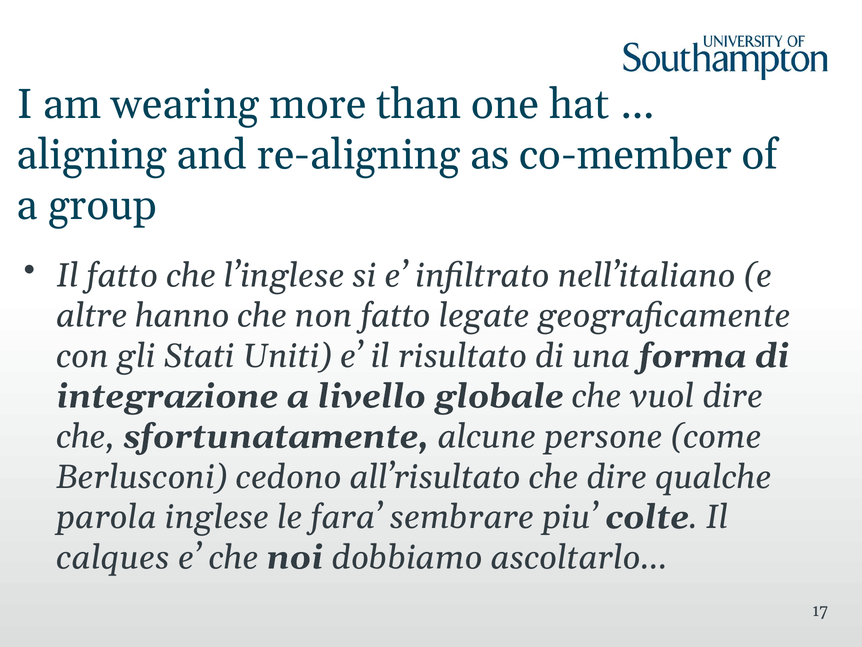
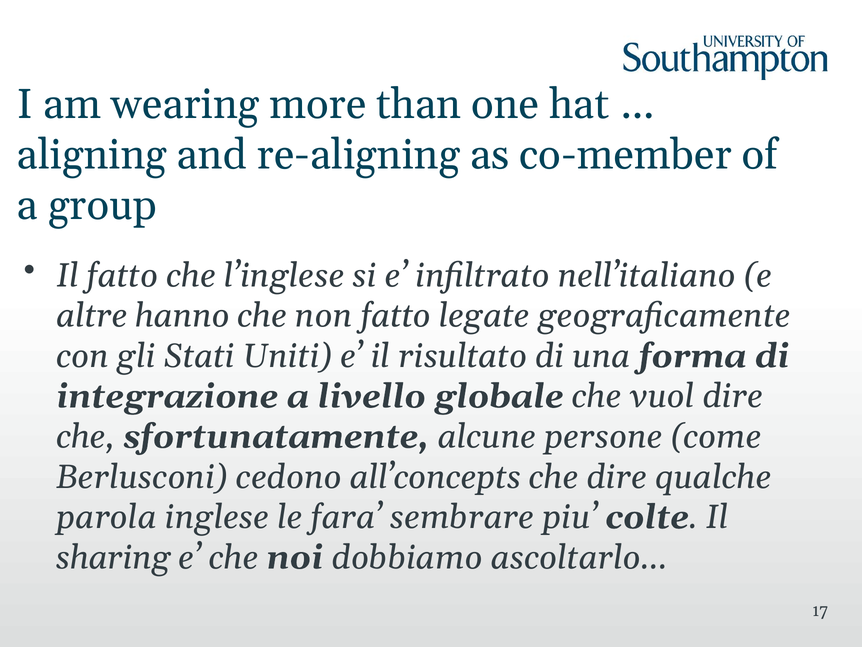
all’risultato: all’risultato -> all’concepts (435, 477)
calques: calques -> sharing (113, 557)
